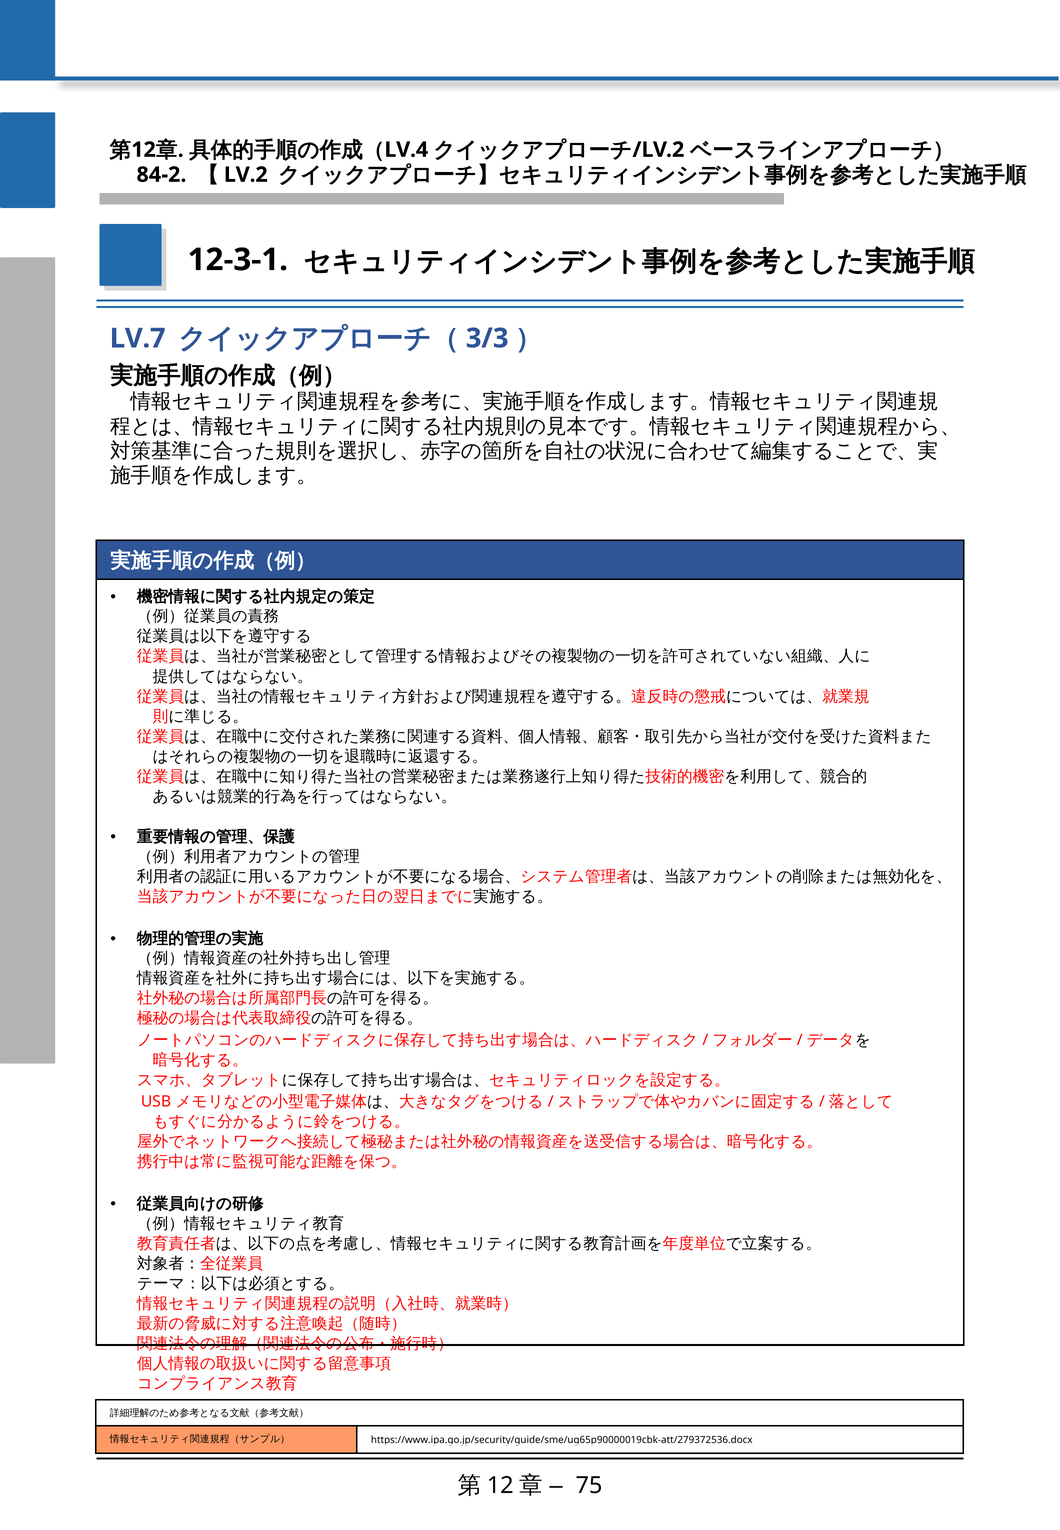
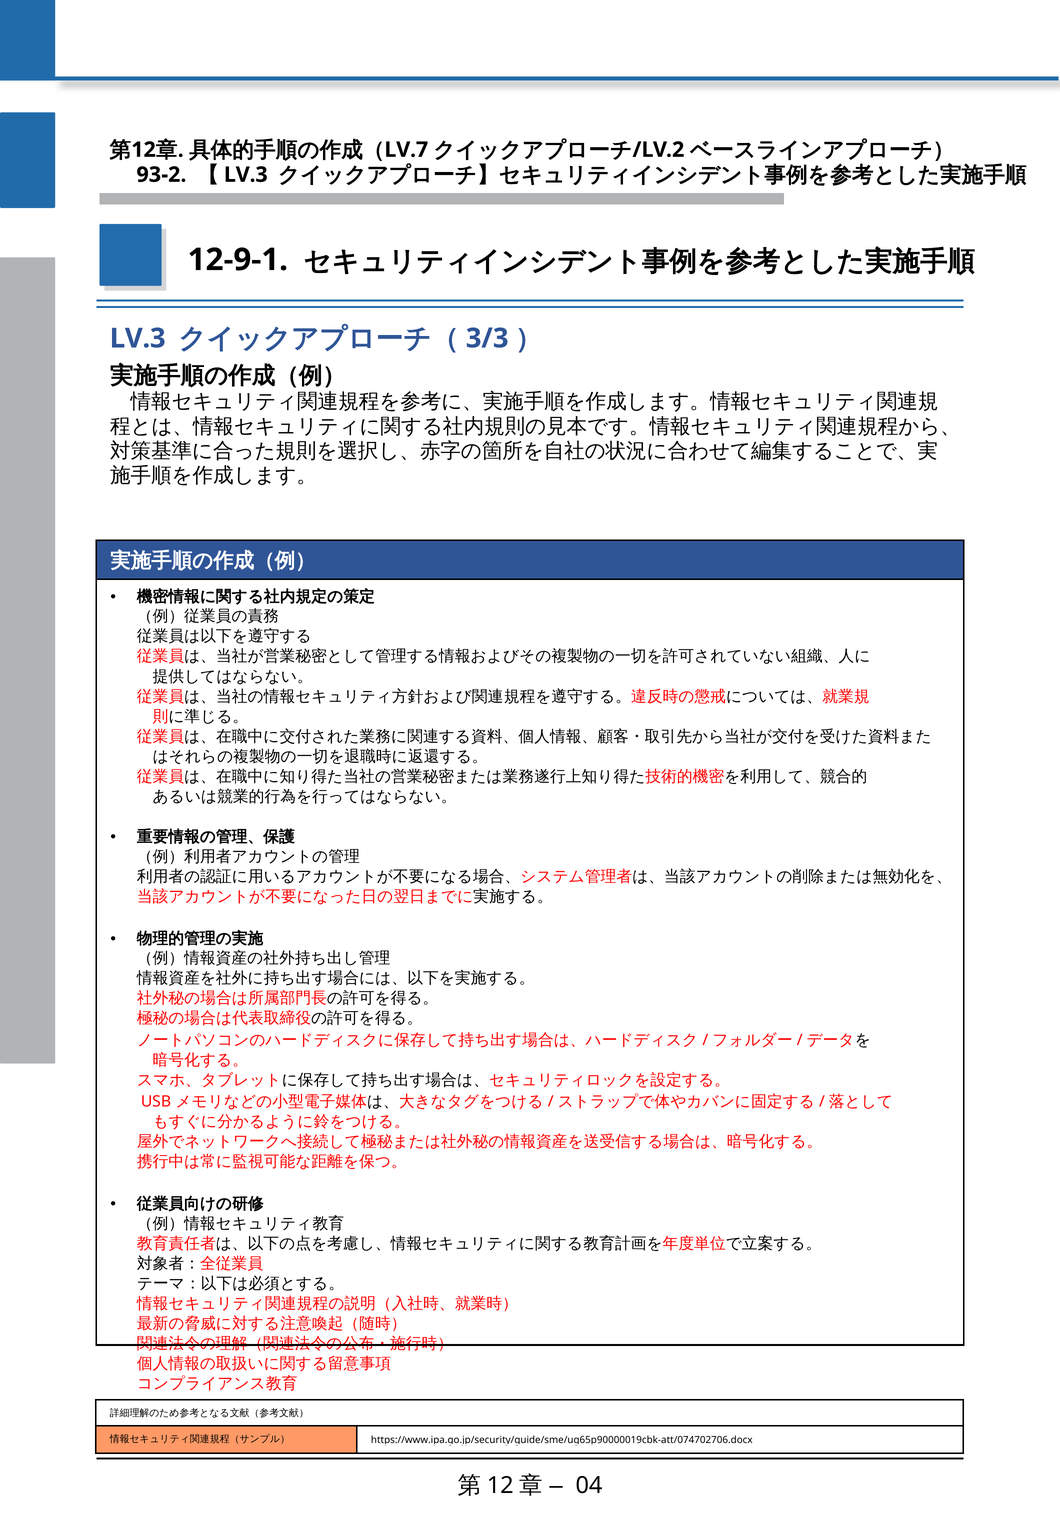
LV.4: LV.4 -> LV.7 (406, 150)
84-2: 84-2 -> 93-2 (161, 175)
LV.2: LV.2 -> LV.3 (246, 175)
12-3-1: 12-3-1 -> 12-9-1 (238, 260)
LV.7: LV.7 -> LV.3 (138, 339)
https://www.ipa.go.jp/security/guide/sme/ug65p90000019cbk-att/279372536.docx: https://www.ipa.go.jp/security/guide/sme/ug65p90000019cbk-att/279372536.docx -> https://www.ipa.go.jp/security/guide/sme/ug65p90000019cbk-att/074702706.docx (562, 1441)
75: 75 -> 04 (589, 1487)
